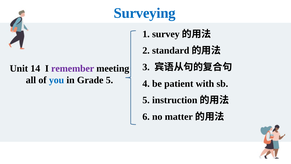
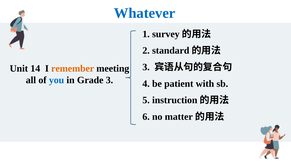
Surveying: Surveying -> Whatever (145, 13)
remember colour: purple -> orange (73, 68)
Grade 5: 5 -> 3 (109, 80)
